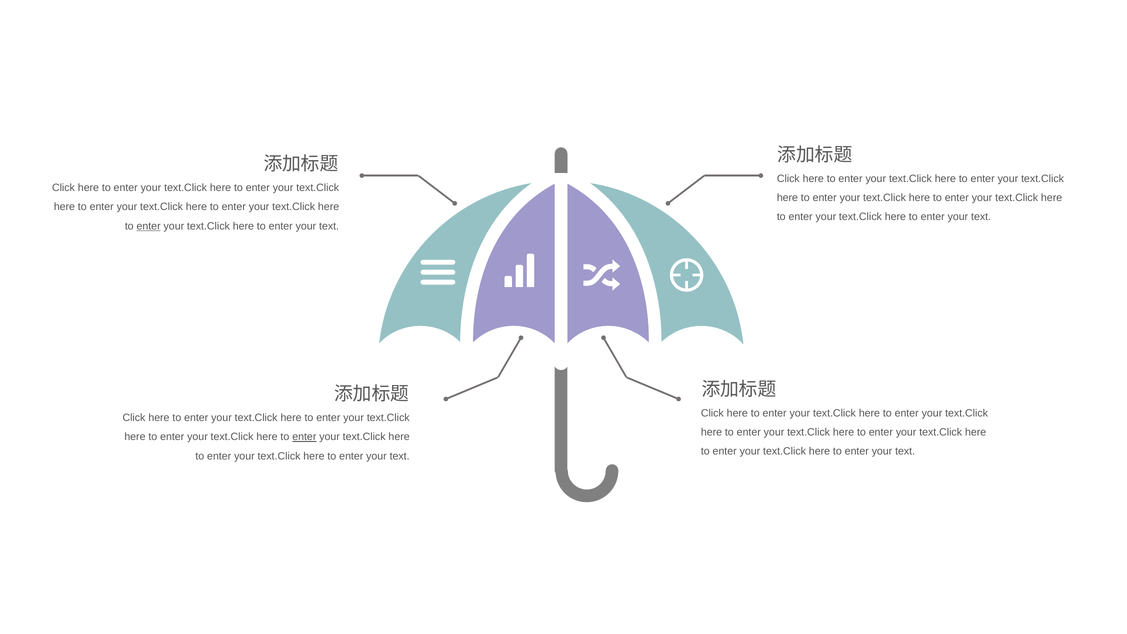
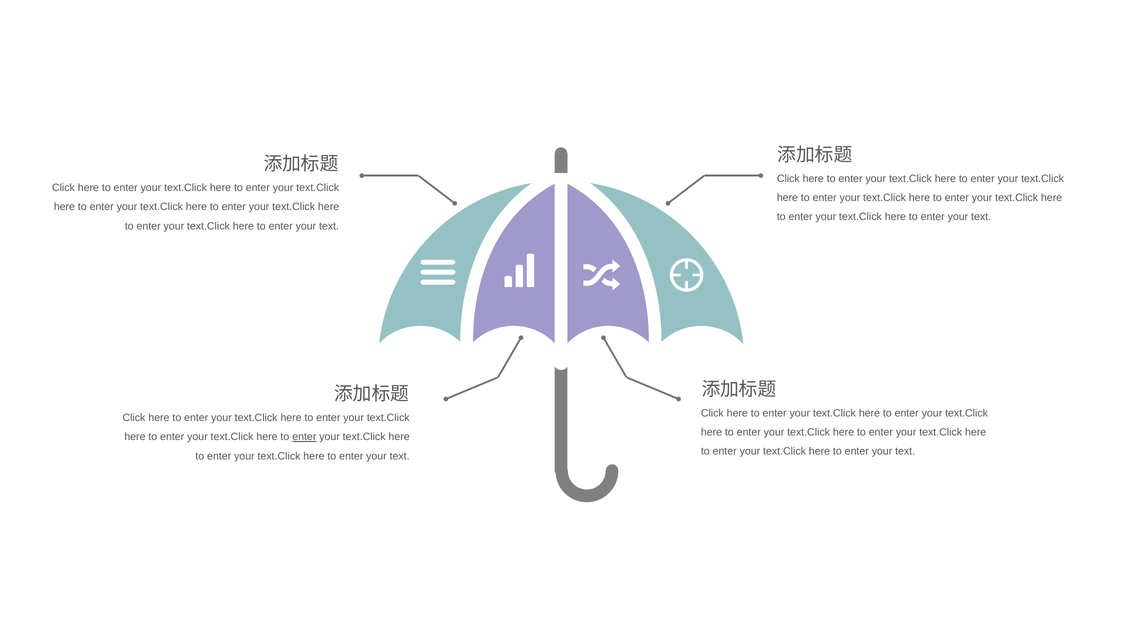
enter underline: present -> none (149, 226)
